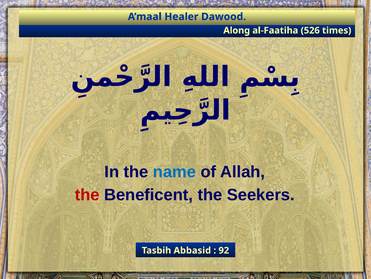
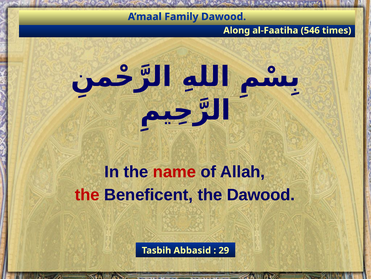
Healer: Healer -> Family (181, 17)
526: 526 -> 546 (310, 30)
name colour: blue -> red (175, 171)
the Seekers: Seekers -> Dawood (261, 194)
92: 92 -> 29 (224, 250)
